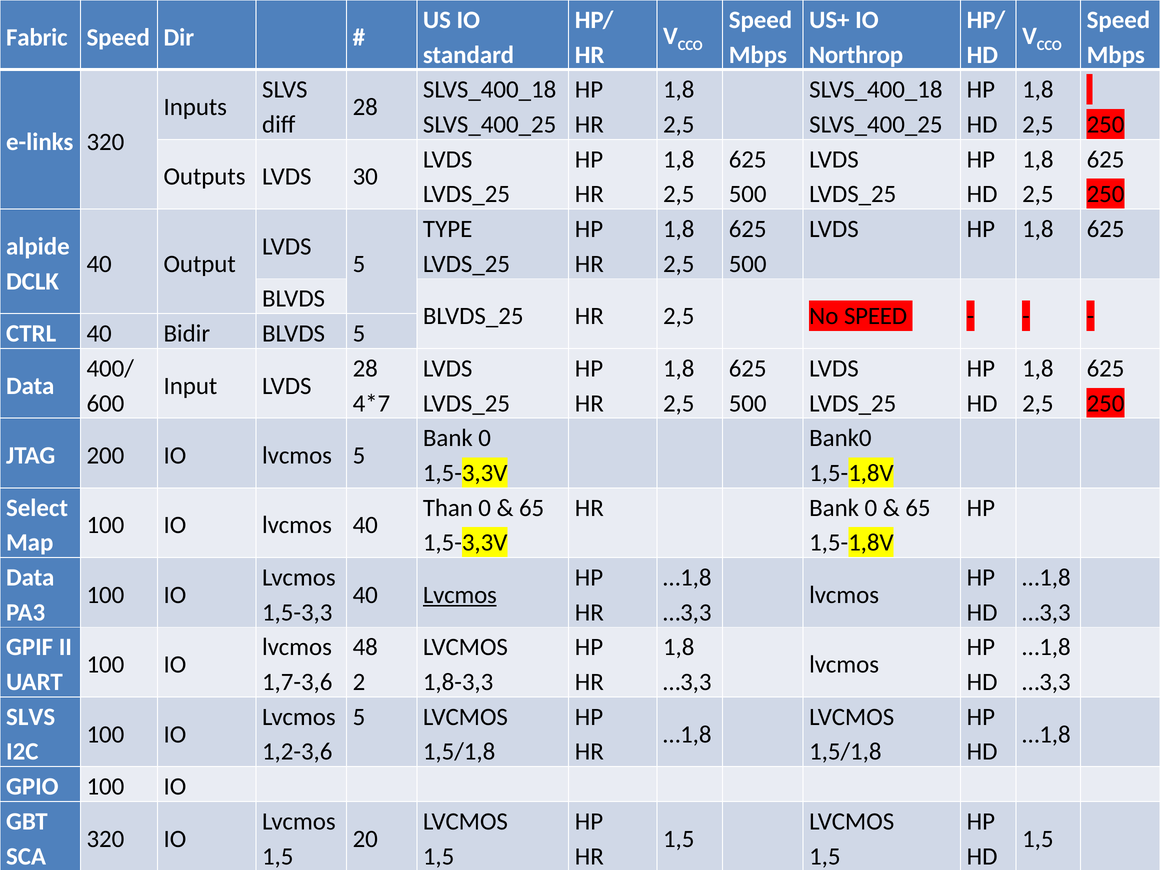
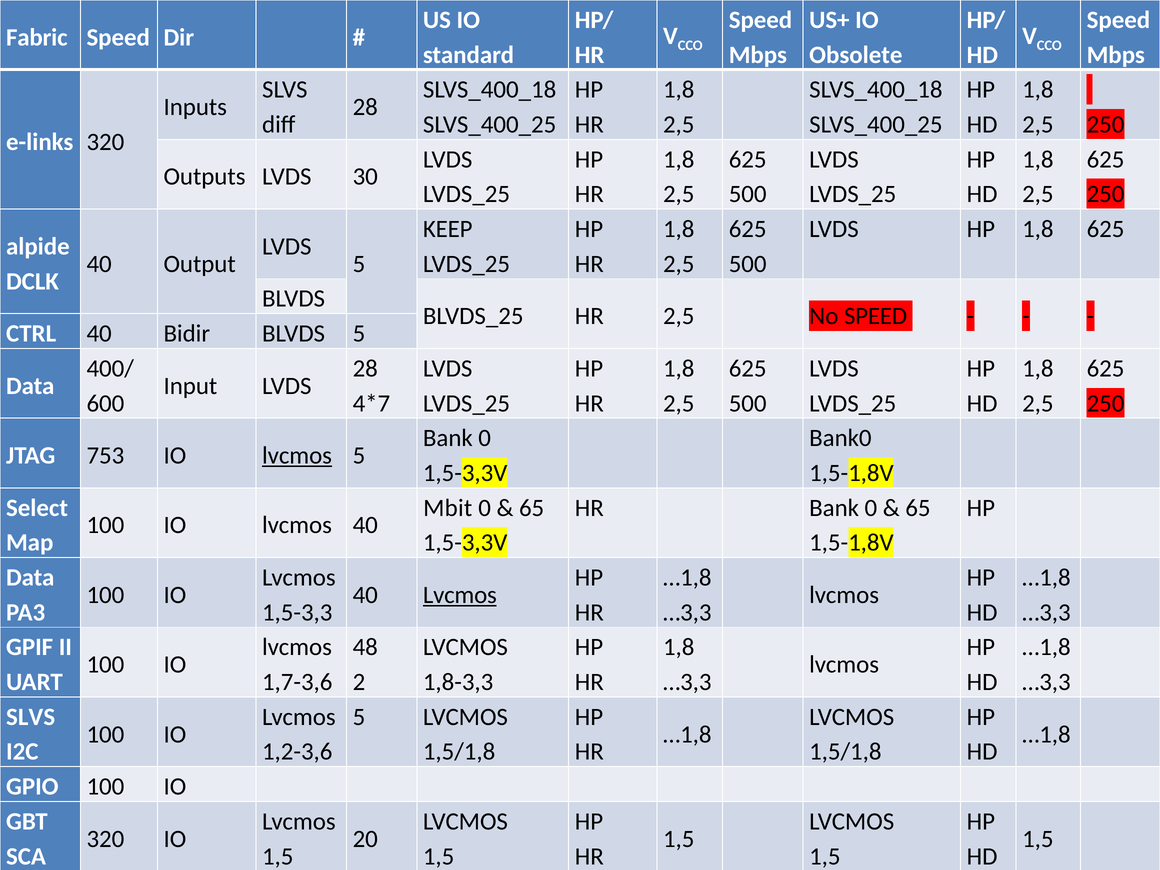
Northrop: Northrop -> Obsolete (856, 55)
TYPE: TYPE -> KEEP (448, 229)
200: 200 -> 753 (105, 456)
lvcmos underline: none -> present (297, 456)
Than: Than -> Mbit (448, 508)
